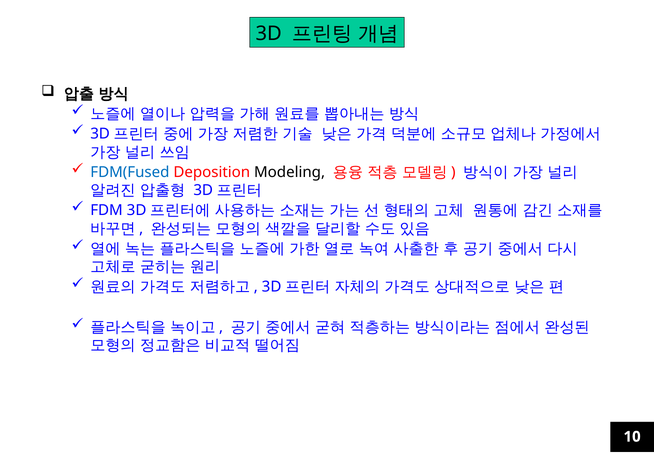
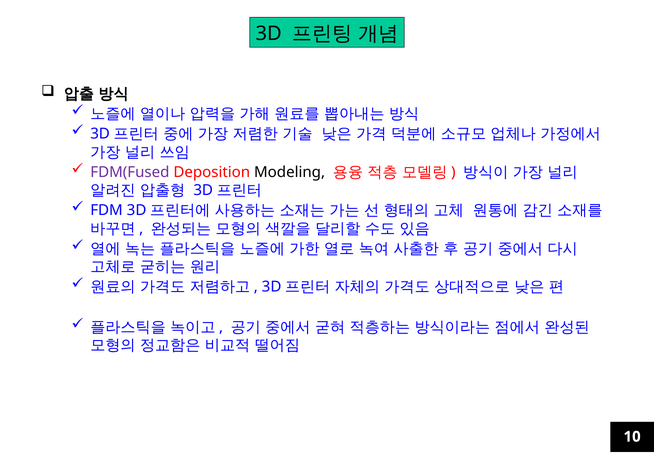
FDM(Fused colour: blue -> purple (130, 172)
